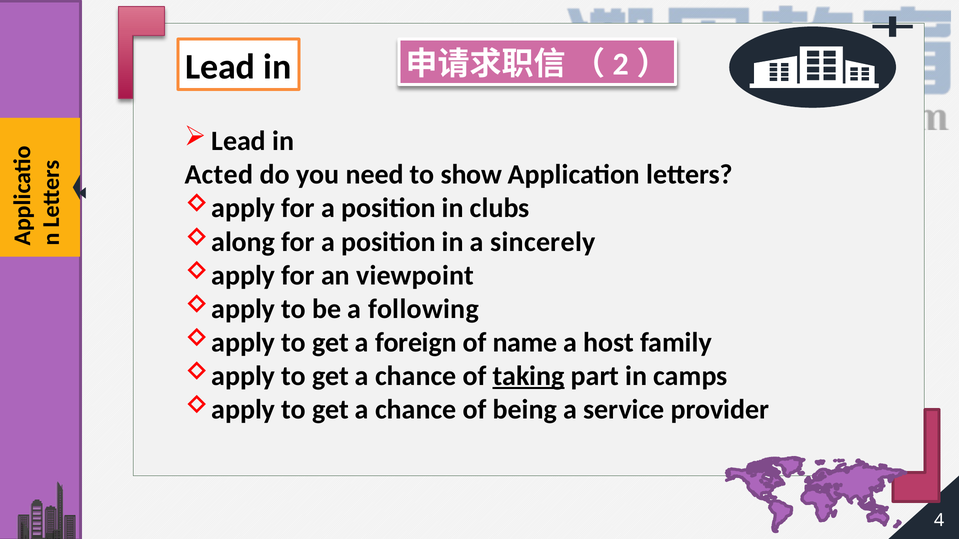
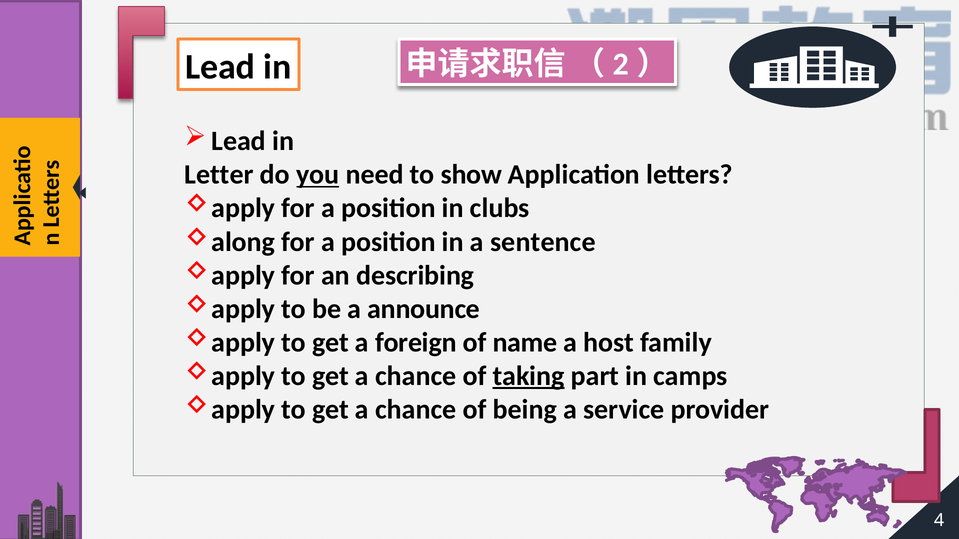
Acted: Acted -> Letter (219, 175)
you underline: none -> present (318, 175)
sincerely: sincerely -> sentence (543, 242)
viewpoint: viewpoint -> describing (415, 276)
following: following -> announce (424, 309)
